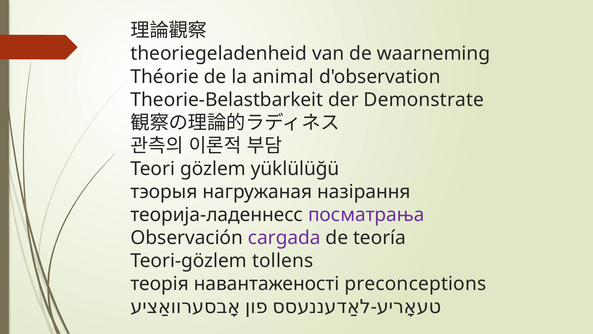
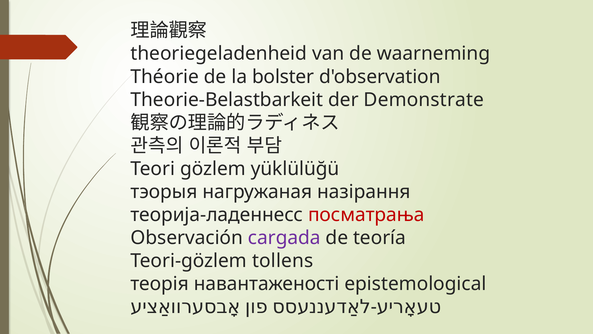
animal: animal -> bolster (283, 77)
посматрања colour: purple -> red (366, 215)
preconceptions: preconceptions -> epistemological (415, 283)
